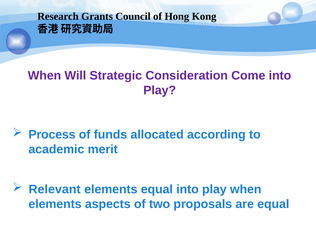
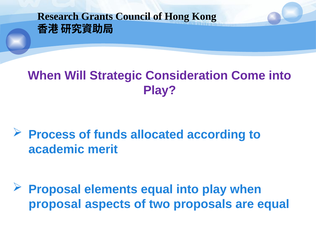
Relevant: Relevant -> Proposal (55, 189)
elements: elements -> proposal (55, 204)
